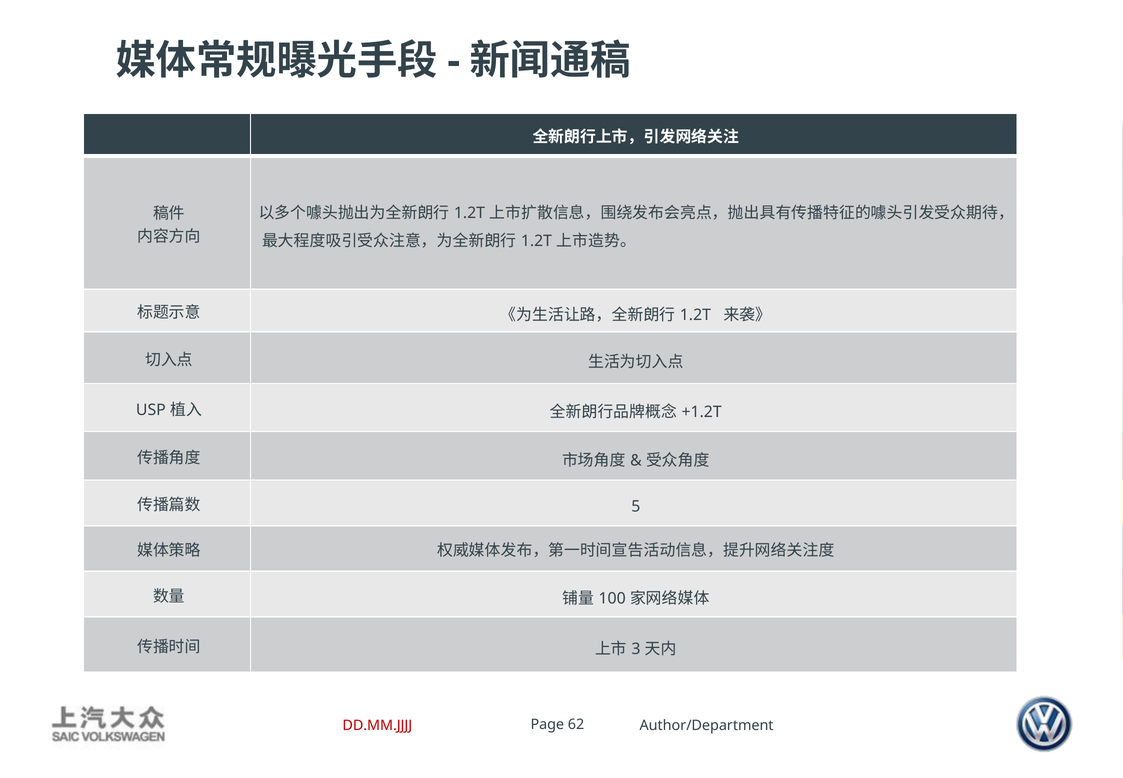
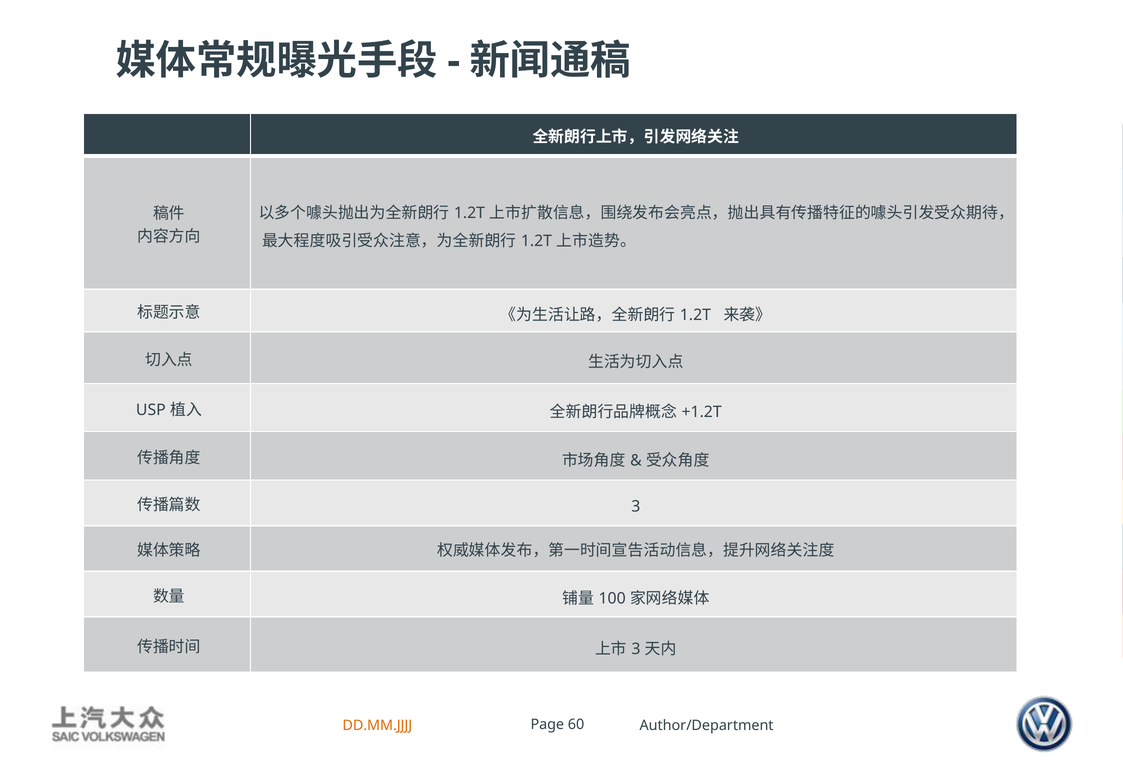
5: 5 -> 3 (636, 506)
DD.MM.JJJJ colour: red -> orange (377, 725)
62: 62 -> 60 (576, 724)
